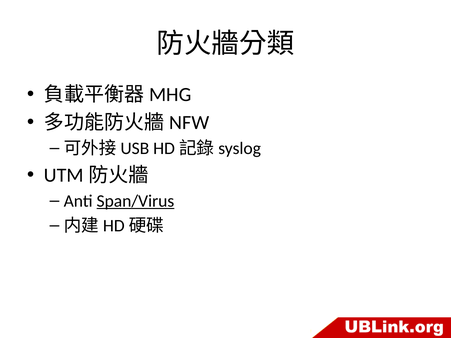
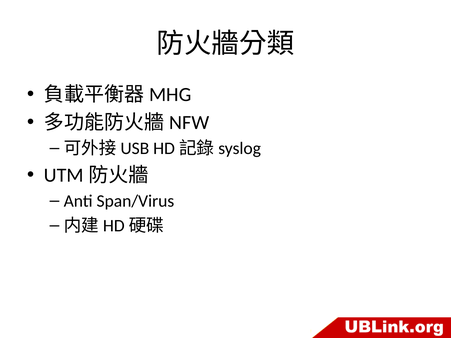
Span/Virus underline: present -> none (135, 201)
